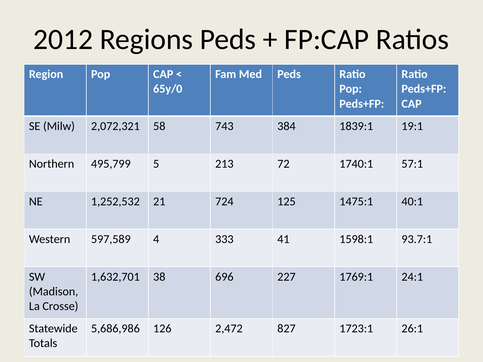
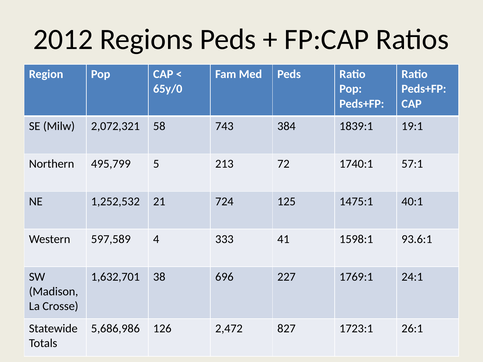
93.7:1: 93.7:1 -> 93.6:1 (417, 239)
